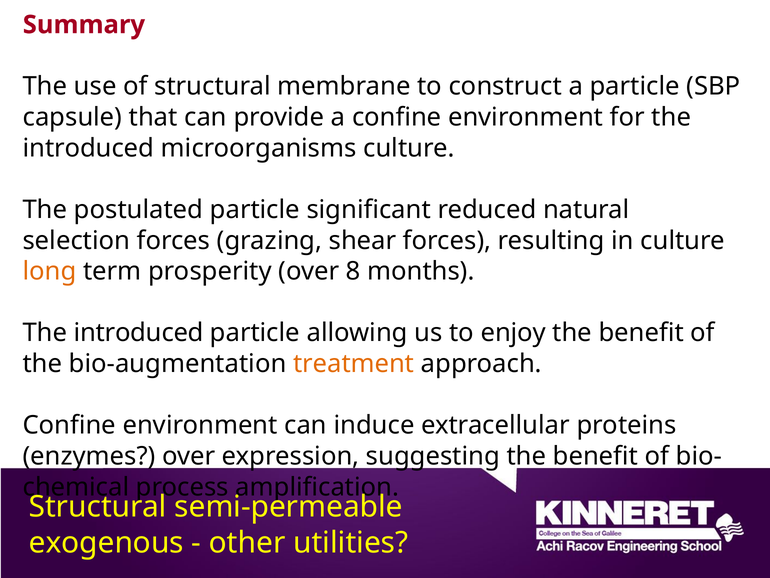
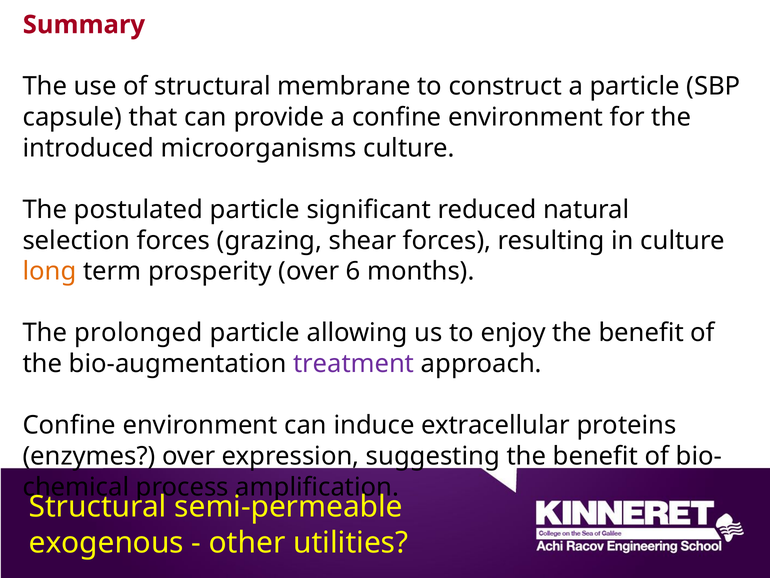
8: 8 -> 6 (353, 271)
introduced: introduced -> prolonged (138, 333)
treatment colour: orange -> purple (354, 364)
